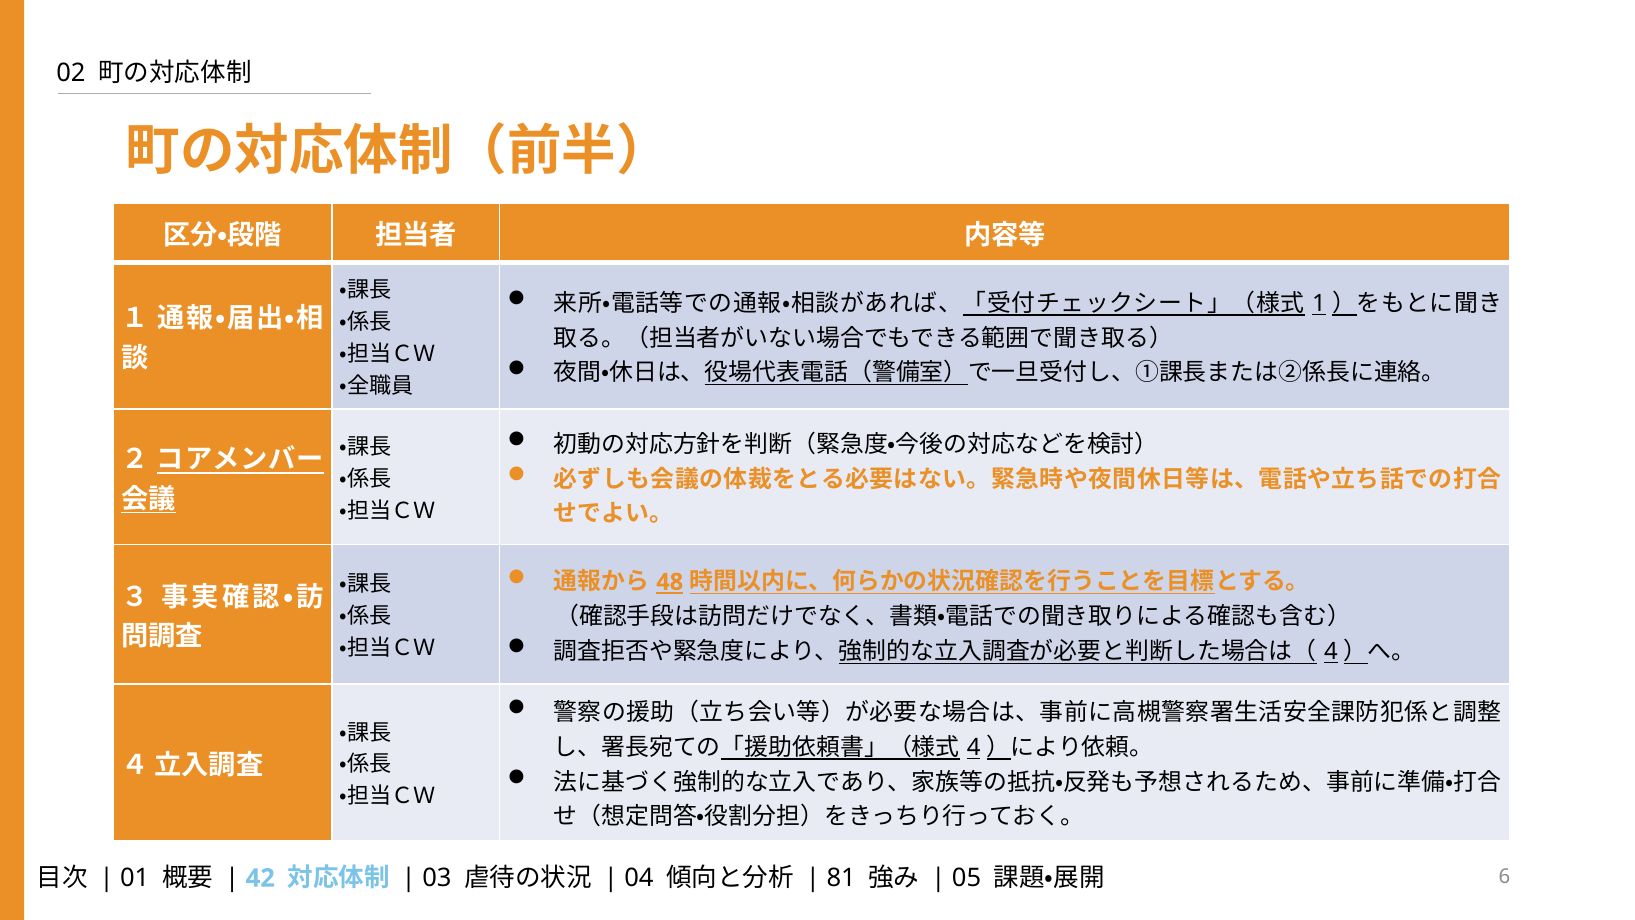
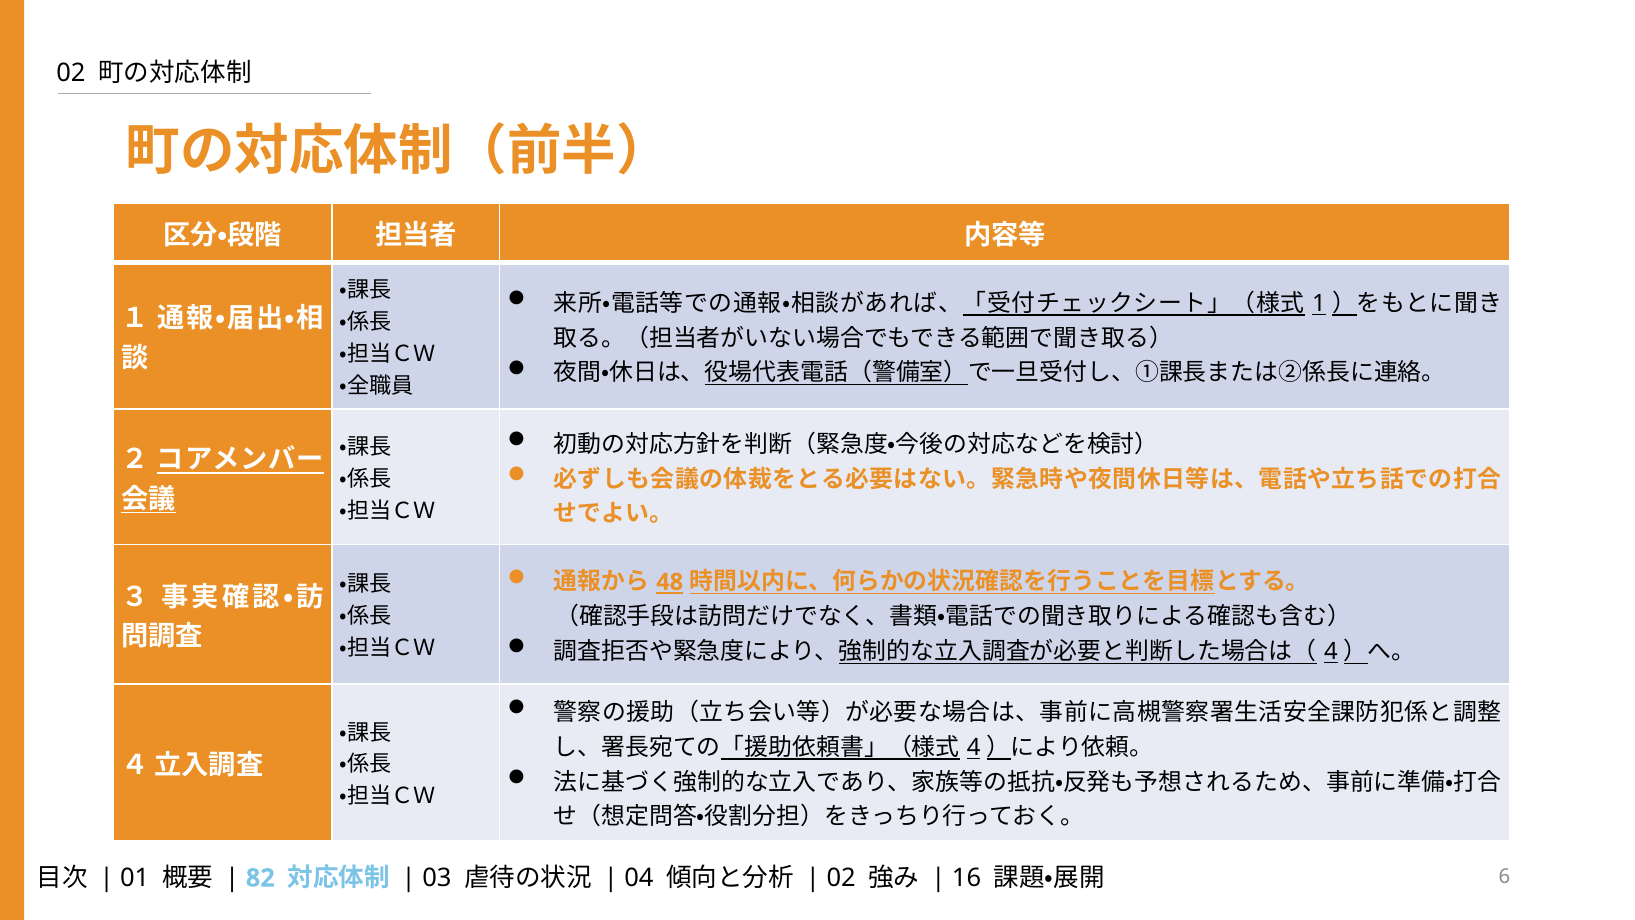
42: 42 -> 82 (260, 878)
81: 81 -> 02 (841, 878)
05: 05 -> 16 (967, 878)
